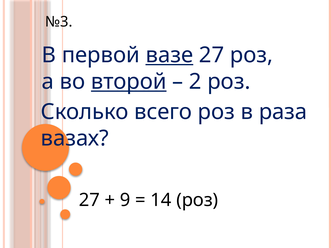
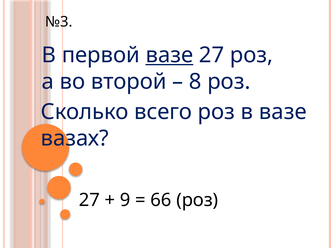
второй underline: present -> none (129, 82)
2: 2 -> 8 (195, 82)
в раза: раза -> вазе (283, 112)
14: 14 -> 66 (161, 200)
